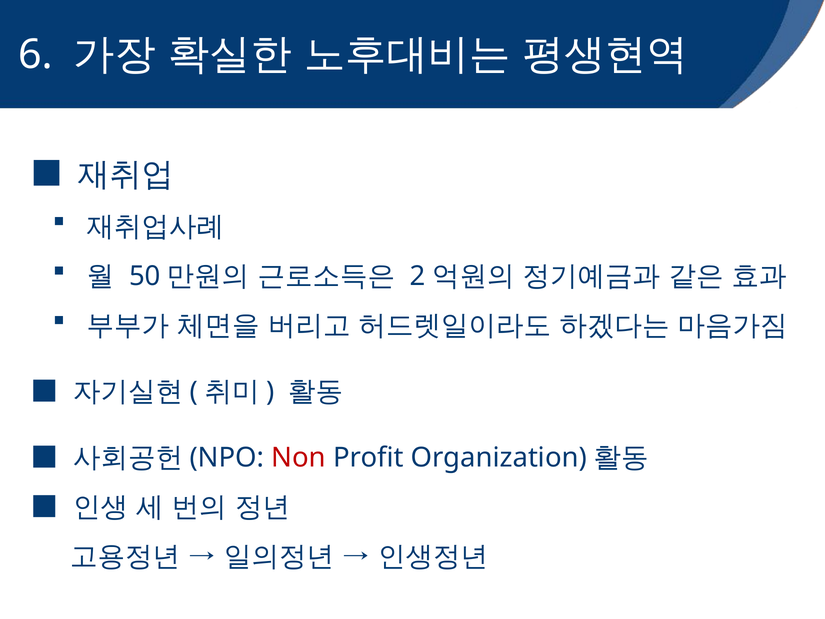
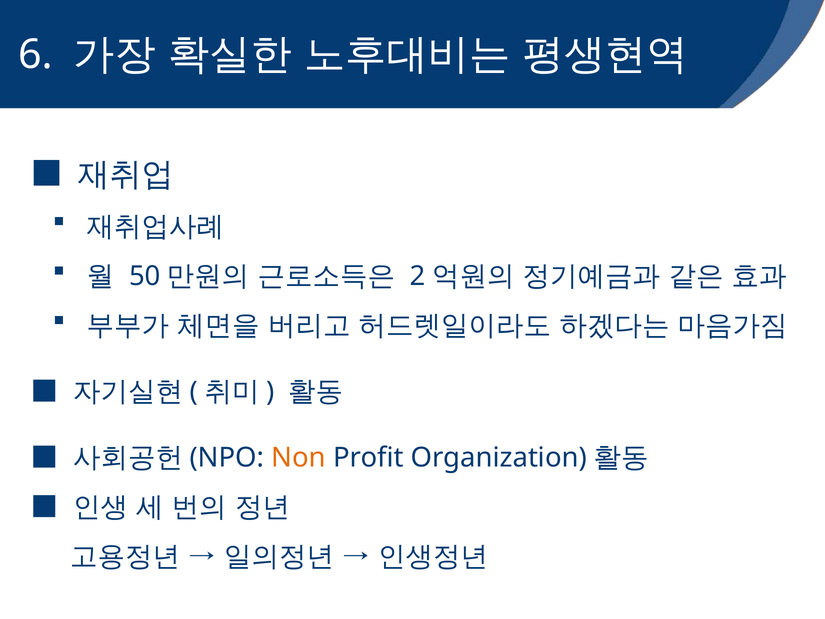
Non colour: red -> orange (299, 458)
